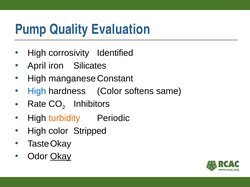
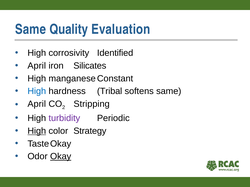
Pump: Pump -> Same (31, 29)
hardness Color: Color -> Tribal (110, 91)
Rate: Rate -> April (37, 104)
Inhibitors: Inhibitors -> Stripping (92, 104)
turbidity colour: orange -> purple (64, 118)
High underline: none -> present (37, 131)
Stripped: Stripped -> Strategy (90, 131)
